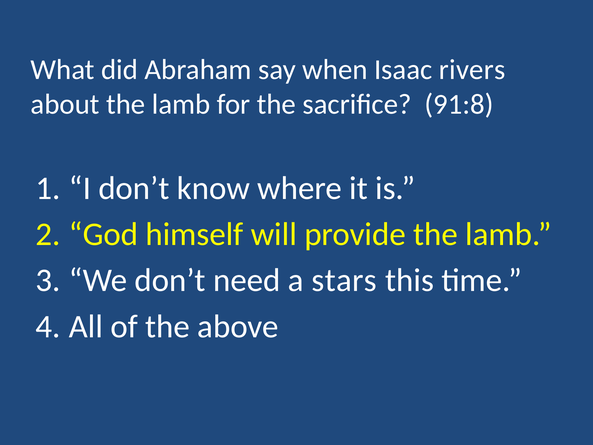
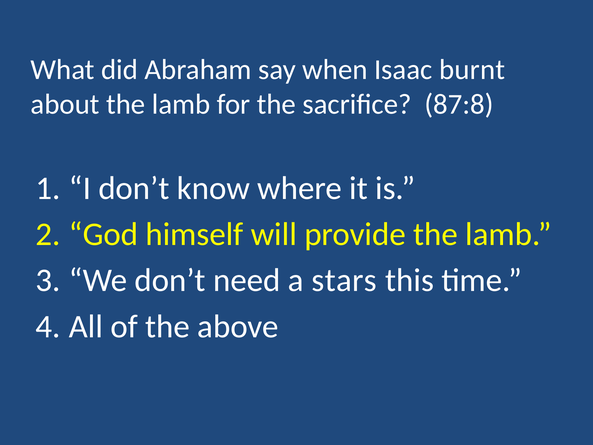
rivers: rivers -> burnt (472, 70)
91:8: 91:8 -> 87:8 (459, 104)
